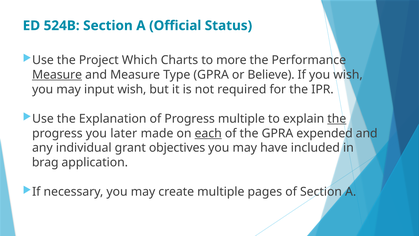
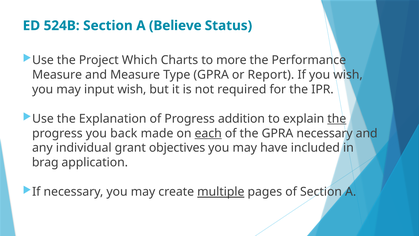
Official: Official -> Believe (175, 26)
Measure underline: present -> none (57, 75)
Believe: Believe -> Report (271, 75)
Progress multiple: multiple -> addition (241, 118)
later: later -> back (124, 133)
GPRA expended: expended -> necessary (325, 133)
multiple underline: none -> present (221, 192)
